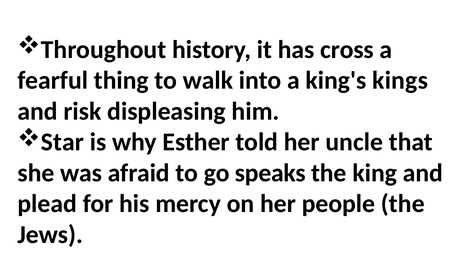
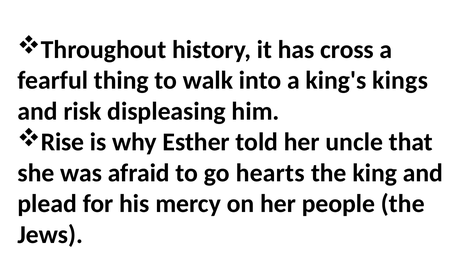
Star: Star -> Rise (63, 142)
speaks: speaks -> hearts (270, 173)
